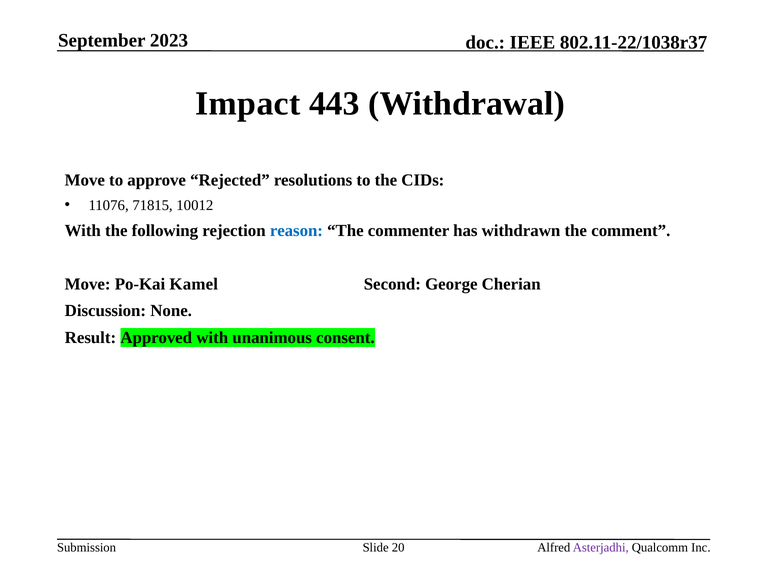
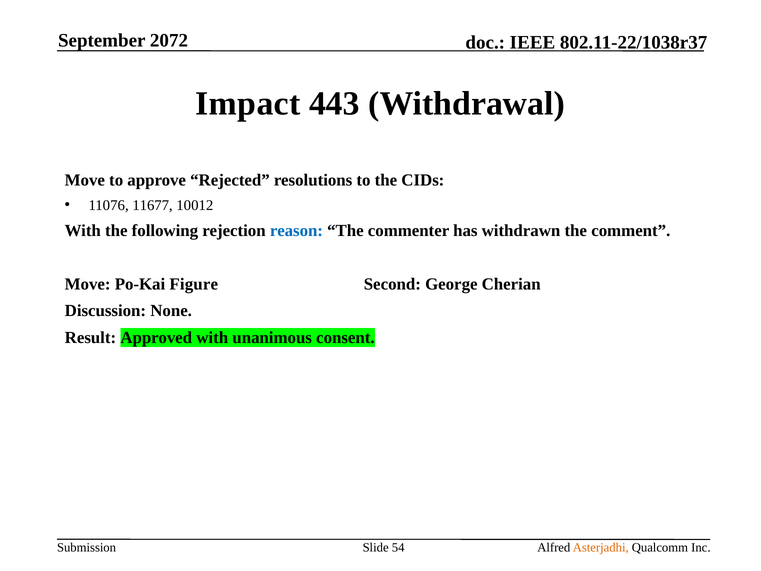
2023: 2023 -> 2072 (169, 40)
71815: 71815 -> 11677 (153, 205)
Kamel: Kamel -> Figure (194, 284)
20: 20 -> 54 (398, 547)
Asterjadhi colour: purple -> orange (601, 547)
